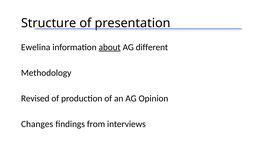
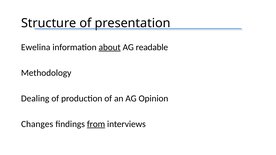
different: different -> readable (152, 47)
Revised: Revised -> Dealing (35, 99)
from underline: none -> present (96, 124)
